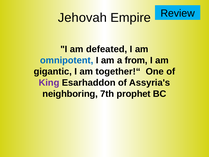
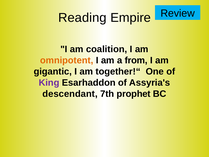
Jehovah: Jehovah -> Reading (82, 18)
defeated: defeated -> coalition (107, 49)
omnipotent colour: blue -> orange (67, 60)
neighboring: neighboring -> descendant (70, 94)
